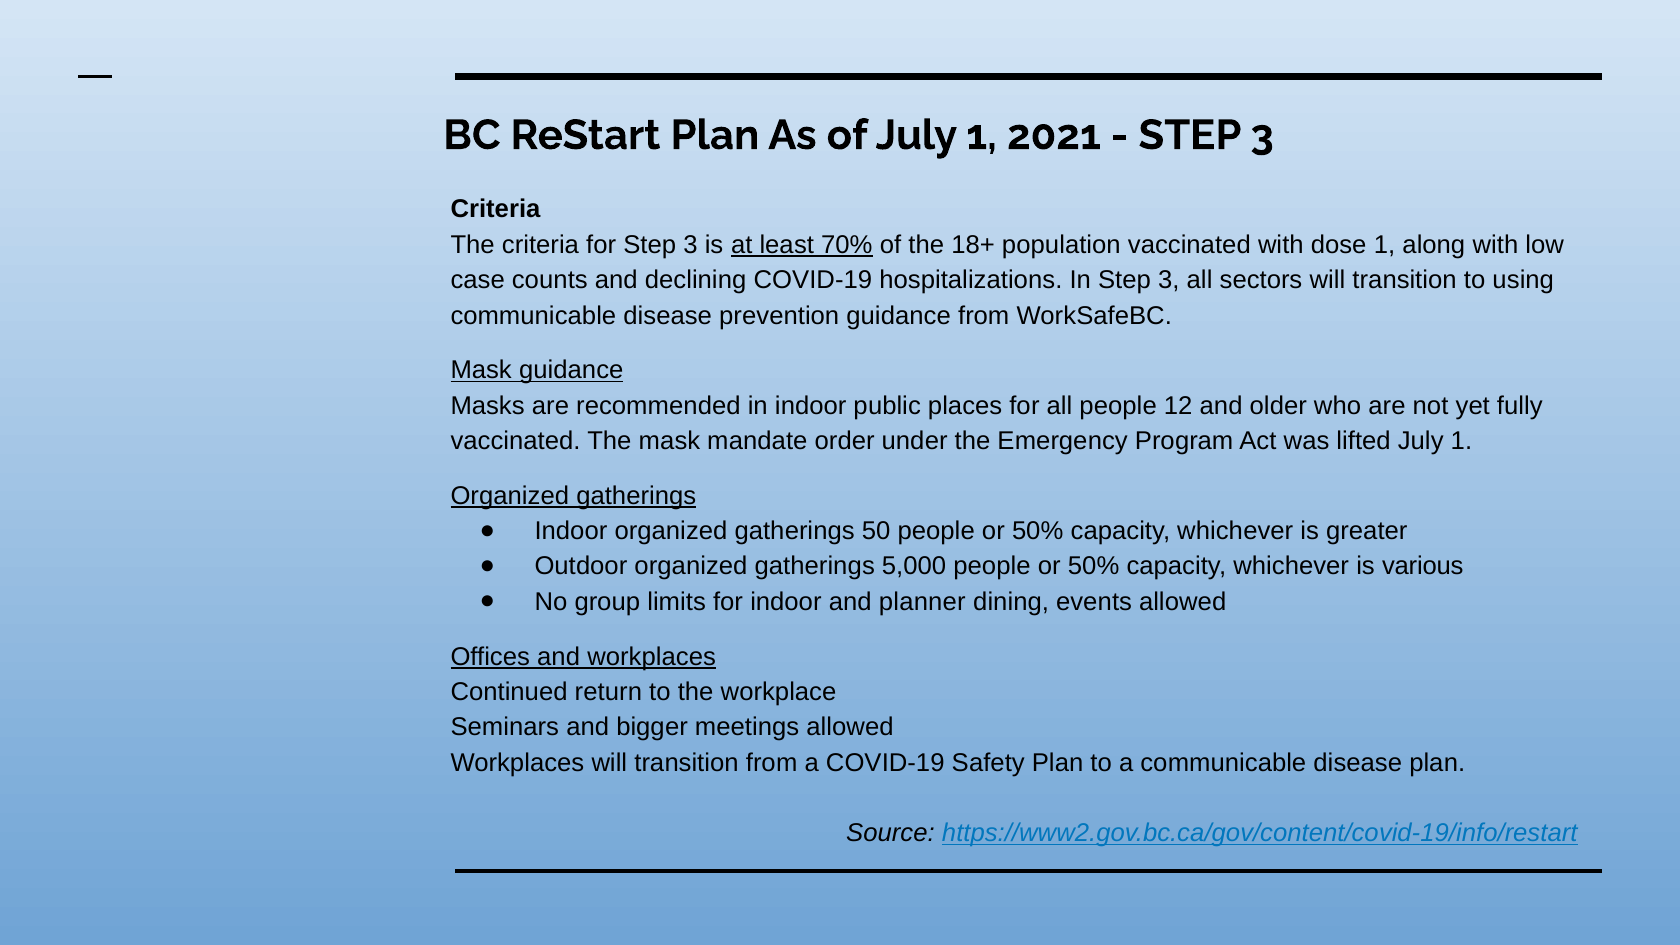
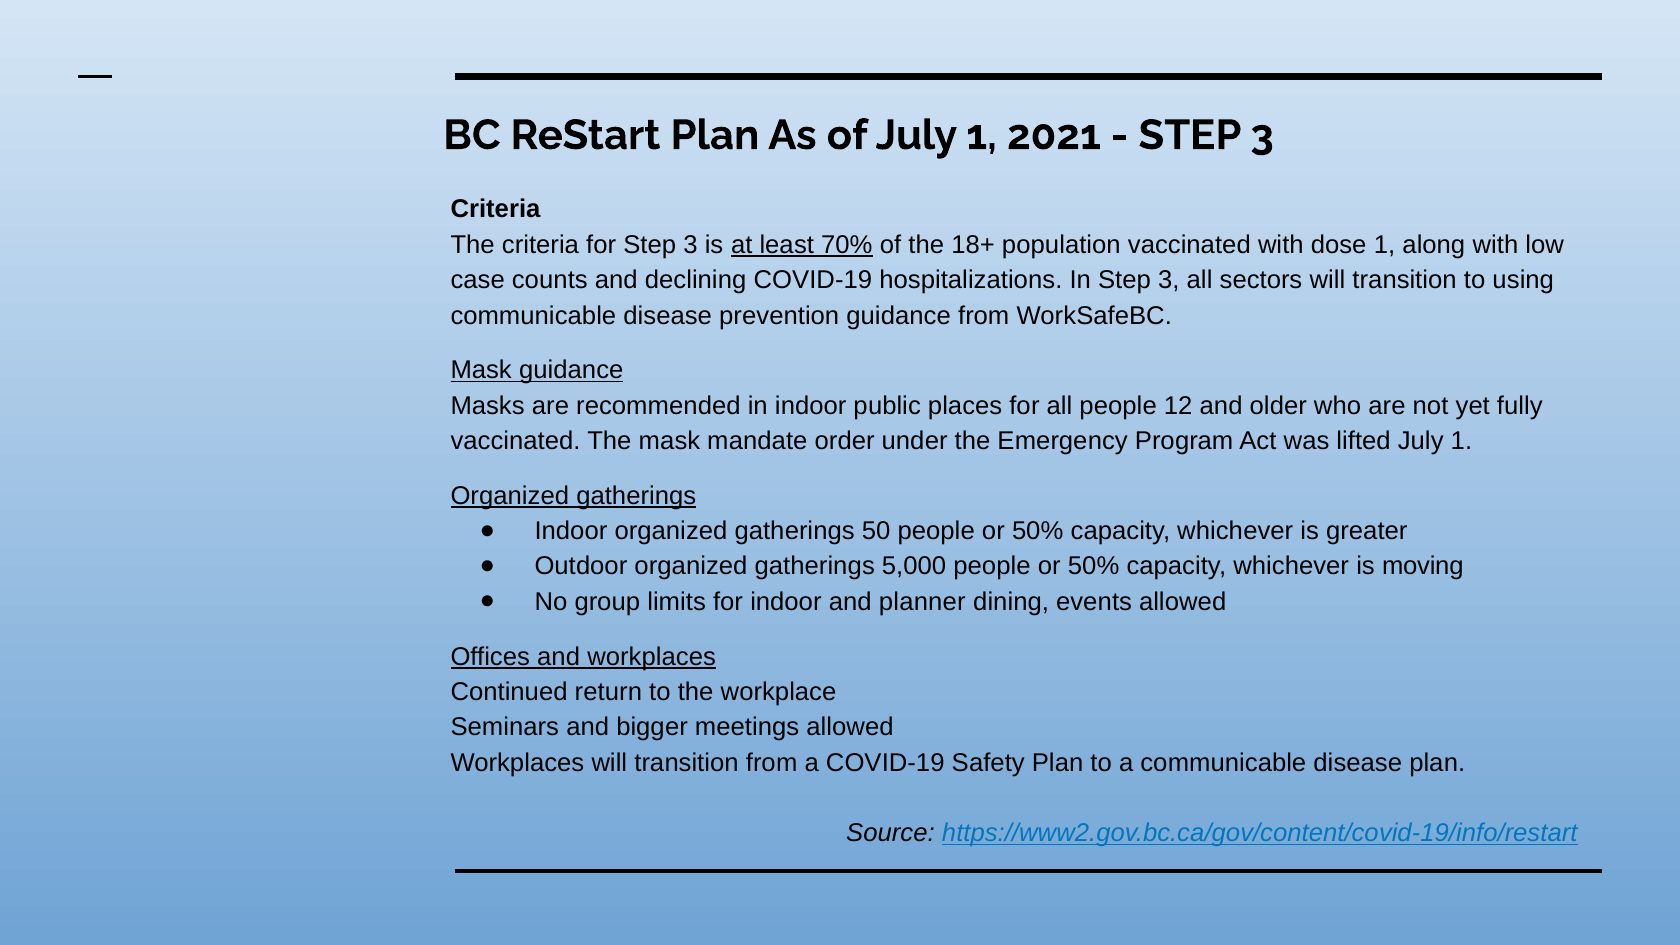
various: various -> moving (1423, 567)
